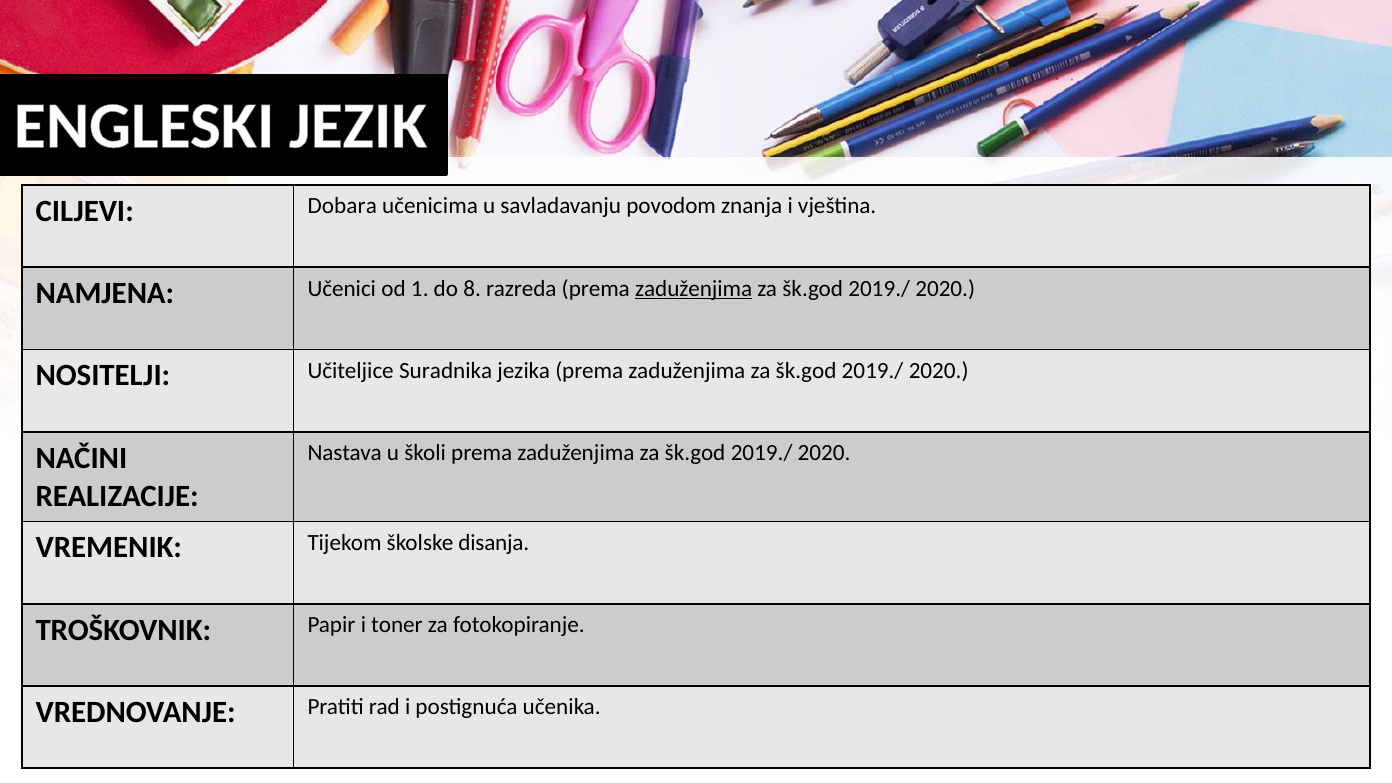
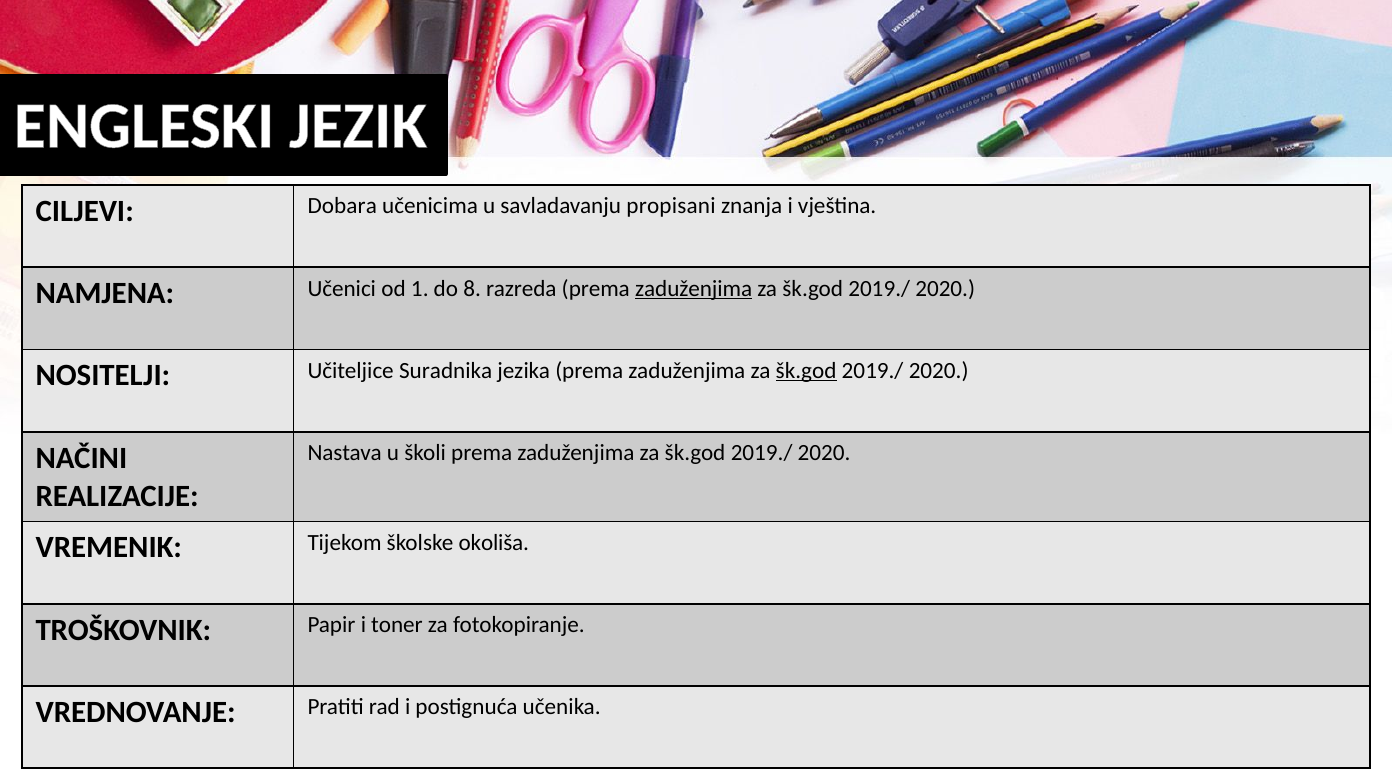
povodom: povodom -> propisani (671, 206)
šk.god underline: none -> present (806, 371)
disanja: disanja -> okoliša (494, 543)
